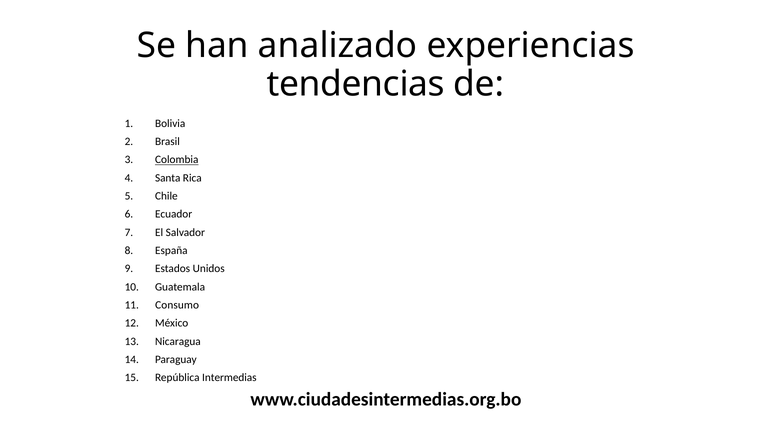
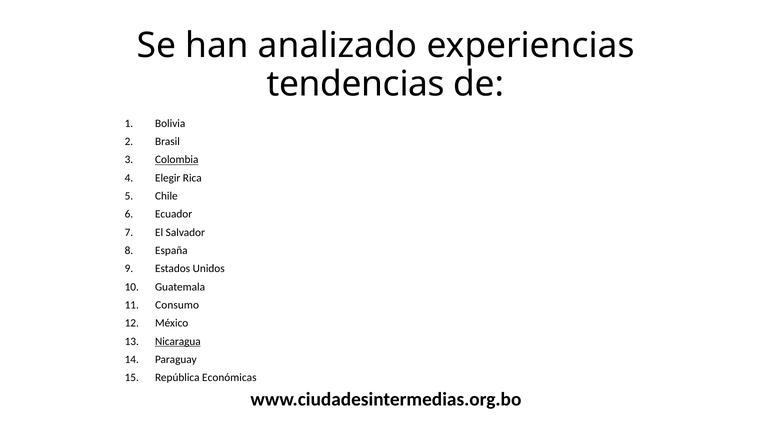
Santa: Santa -> Elegir (168, 178)
Nicaragua underline: none -> present (178, 342)
Intermedias: Intermedias -> Económicas (229, 378)
